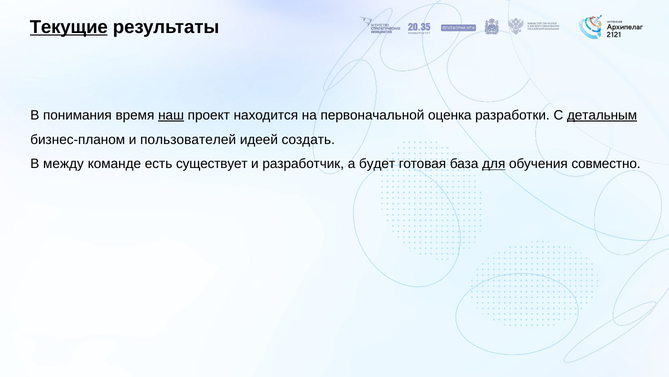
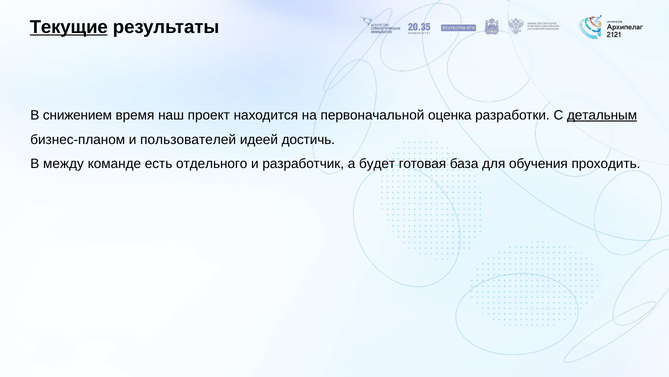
понимания: понимания -> снижением (77, 115)
наш underline: present -> none (171, 115)
создать: создать -> достичь (308, 139)
существует: существует -> отдельного (212, 164)
для underline: present -> none (494, 164)
совместно: совместно -> проходить (606, 164)
